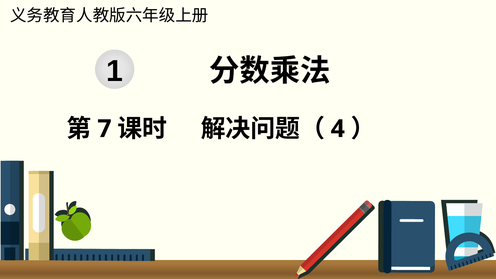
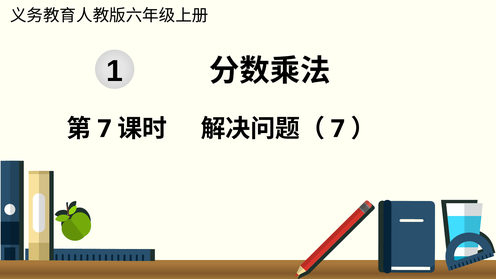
4: 4 -> 7 (338, 129)
